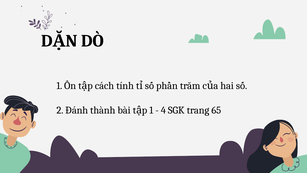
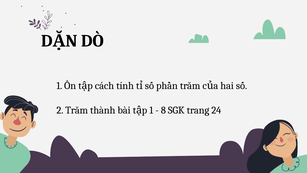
2 Đánh: Đánh -> Trăm (77, 110)
4: 4 -> 8 (163, 110)
65: 65 -> 24 (216, 110)
